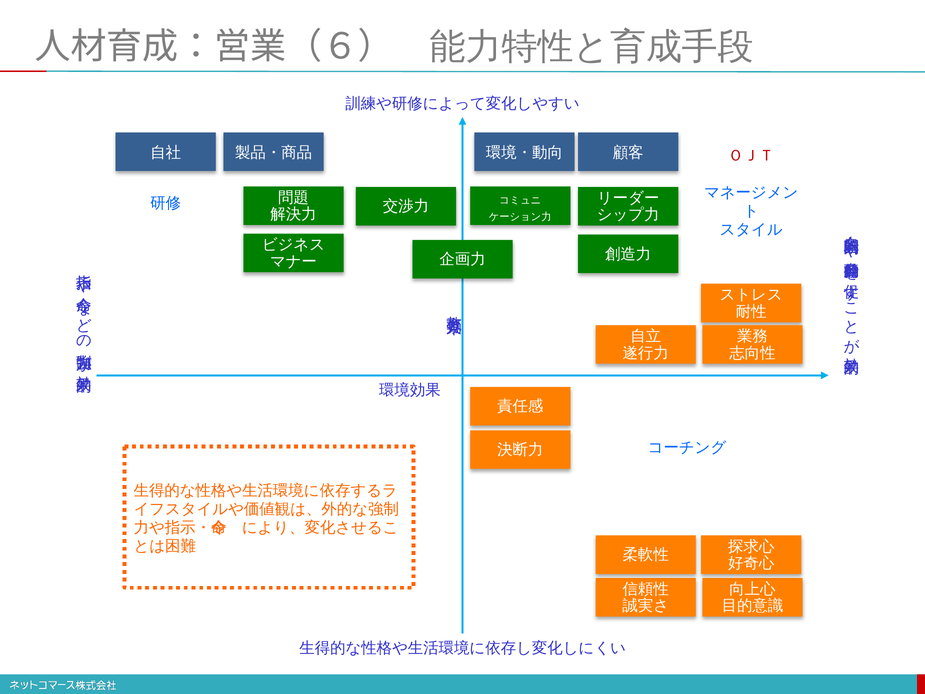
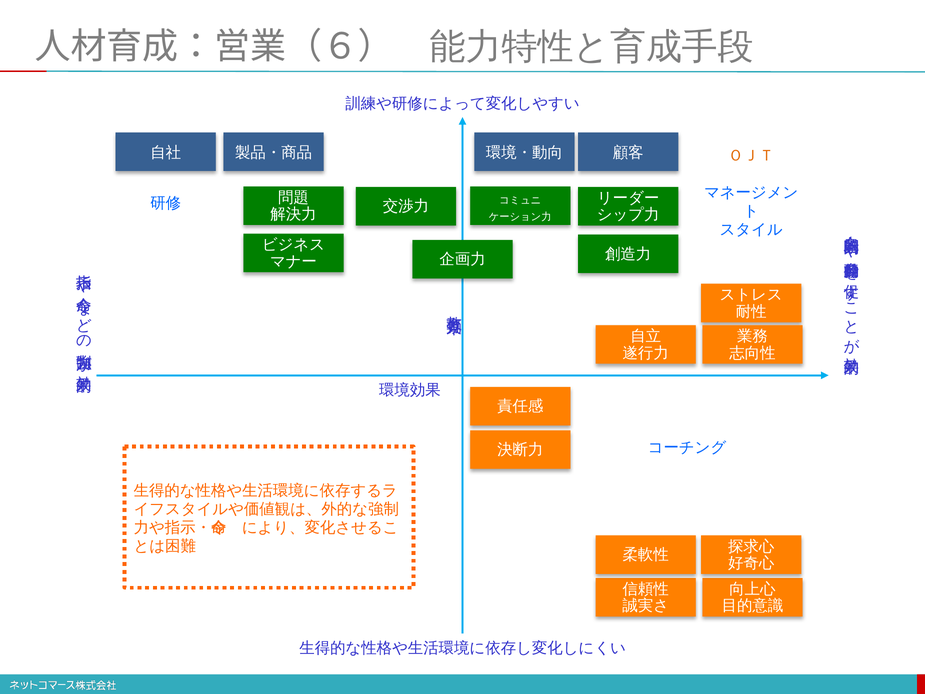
ＯＪＴ colour: red -> orange (751, 156)
